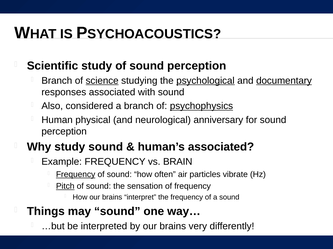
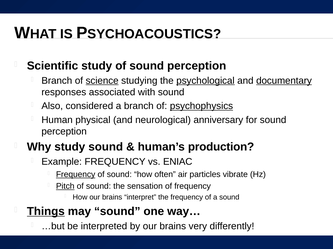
human’s associated: associated -> production (221, 147)
BRAIN: BRAIN -> ENIAC (178, 162)
Things underline: none -> present (46, 212)
